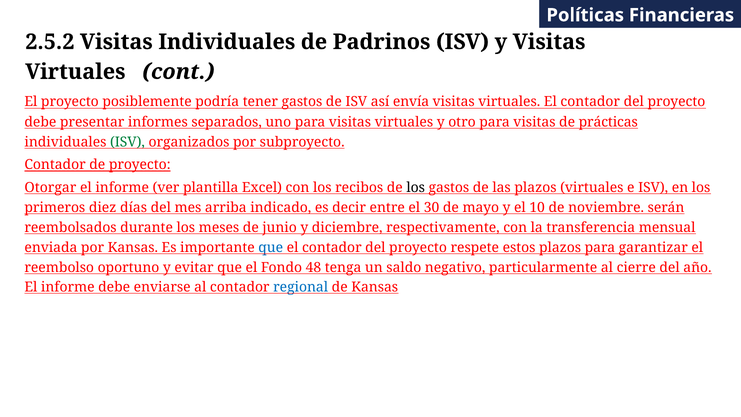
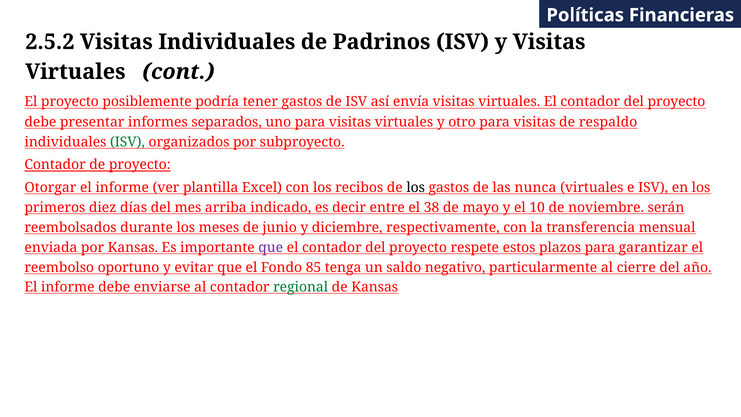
prácticas: prácticas -> respaldo (608, 122)
las plazos: plazos -> nunca (535, 187)
30: 30 -> 38 (432, 207)
que colour: blue -> purple (271, 247)
48: 48 -> 85 (313, 267)
regional colour: blue -> green (301, 287)
